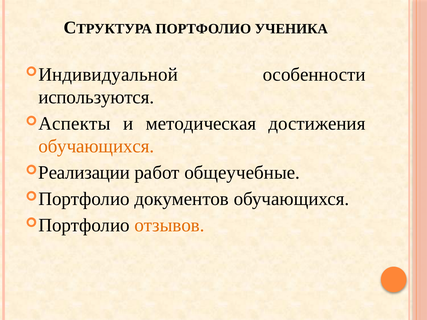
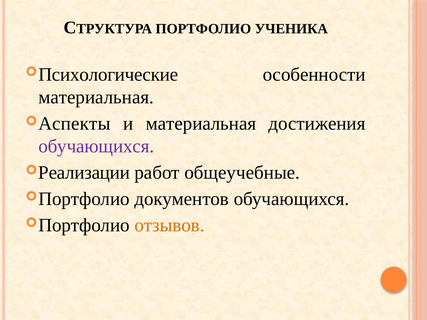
Индивидуальной: Индивидуальной -> Психологические (108, 75)
используются: используются -> материальная (96, 97)
и методическая: методическая -> материальная (201, 124)
обучающихся colour: orange -> purple (96, 146)
